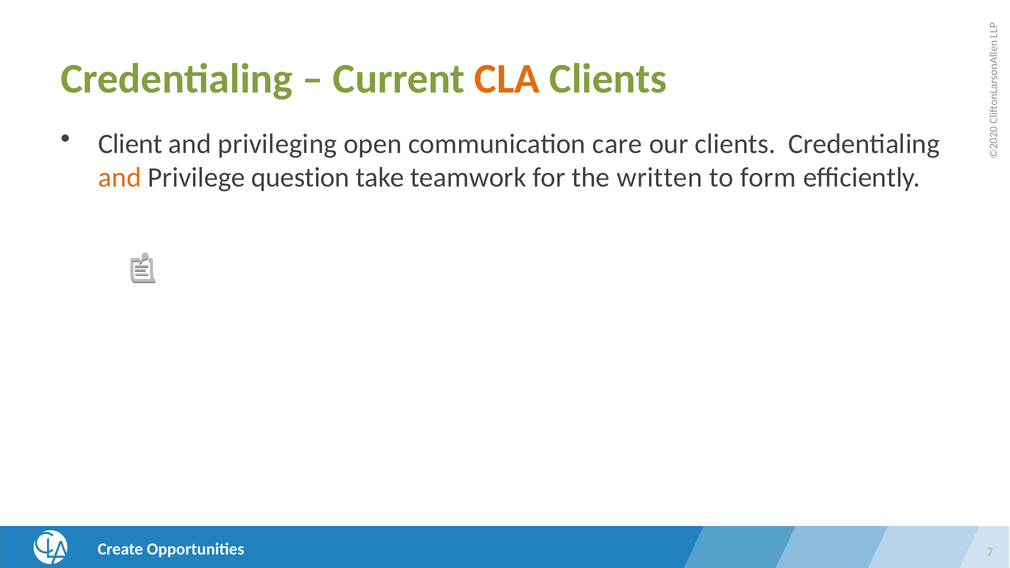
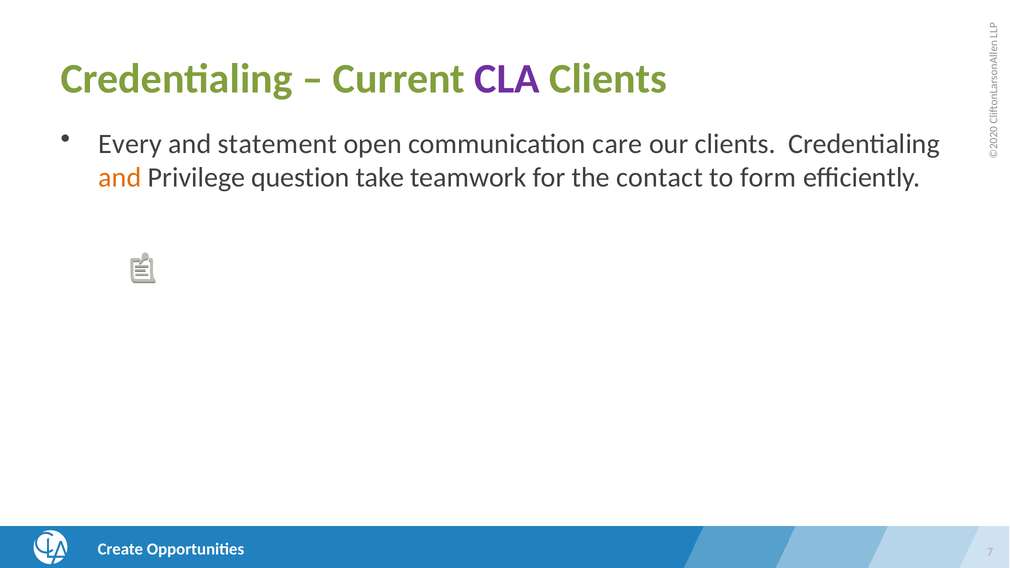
CLA colour: orange -> purple (507, 79)
Client: Client -> Every (130, 144)
privileging: privileging -> statement (277, 144)
written: written -> contact (660, 177)
